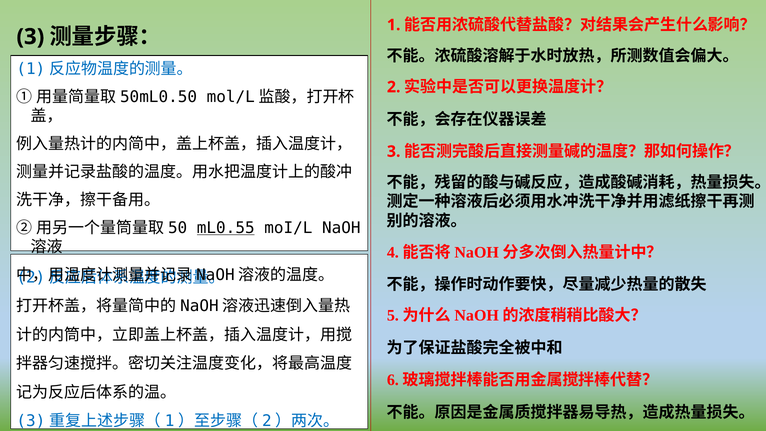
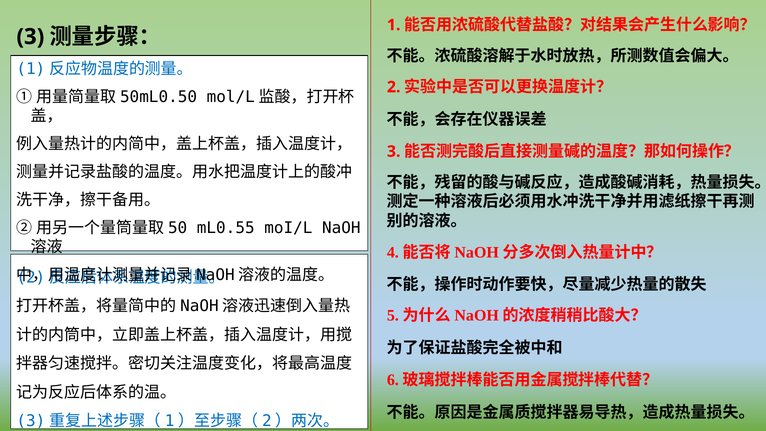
mL0.55 underline: present -> none (226, 228)
